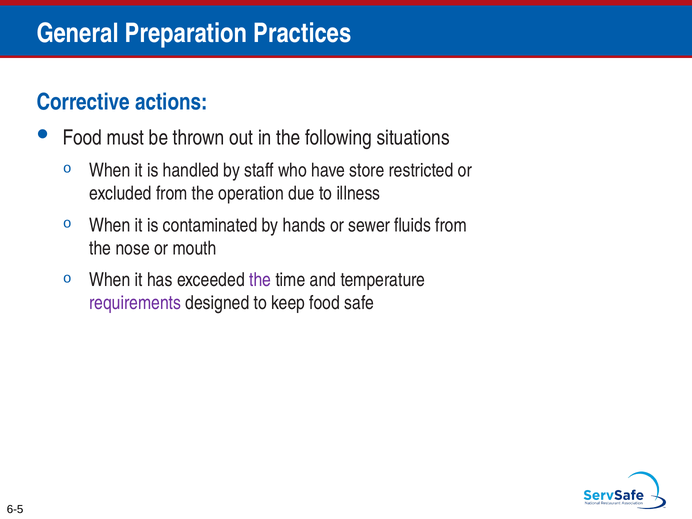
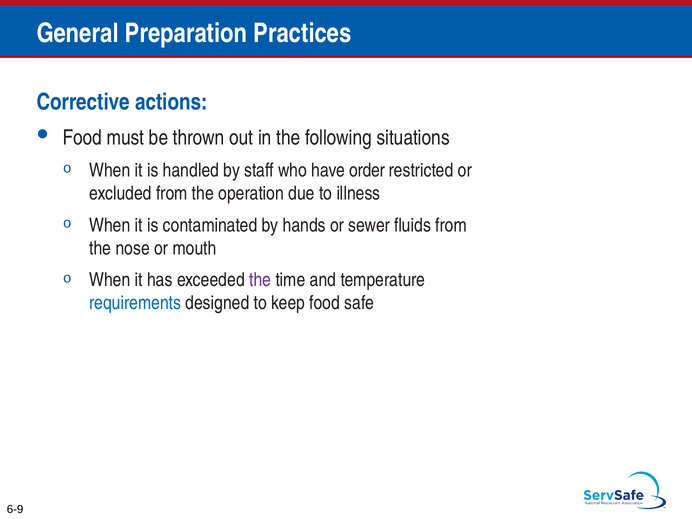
store: store -> order (367, 170)
requirements colour: purple -> blue (135, 303)
6-5: 6-5 -> 6-9 (15, 509)
